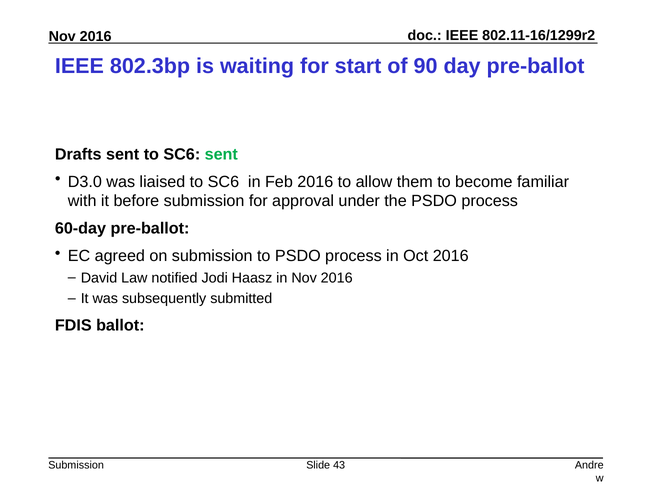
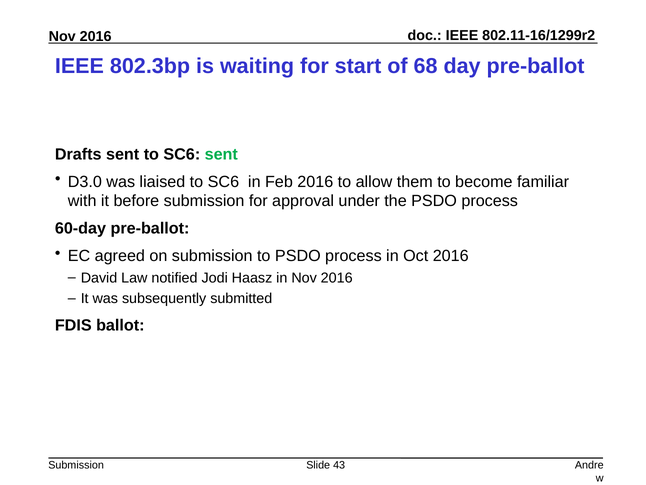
90: 90 -> 68 (426, 66)
